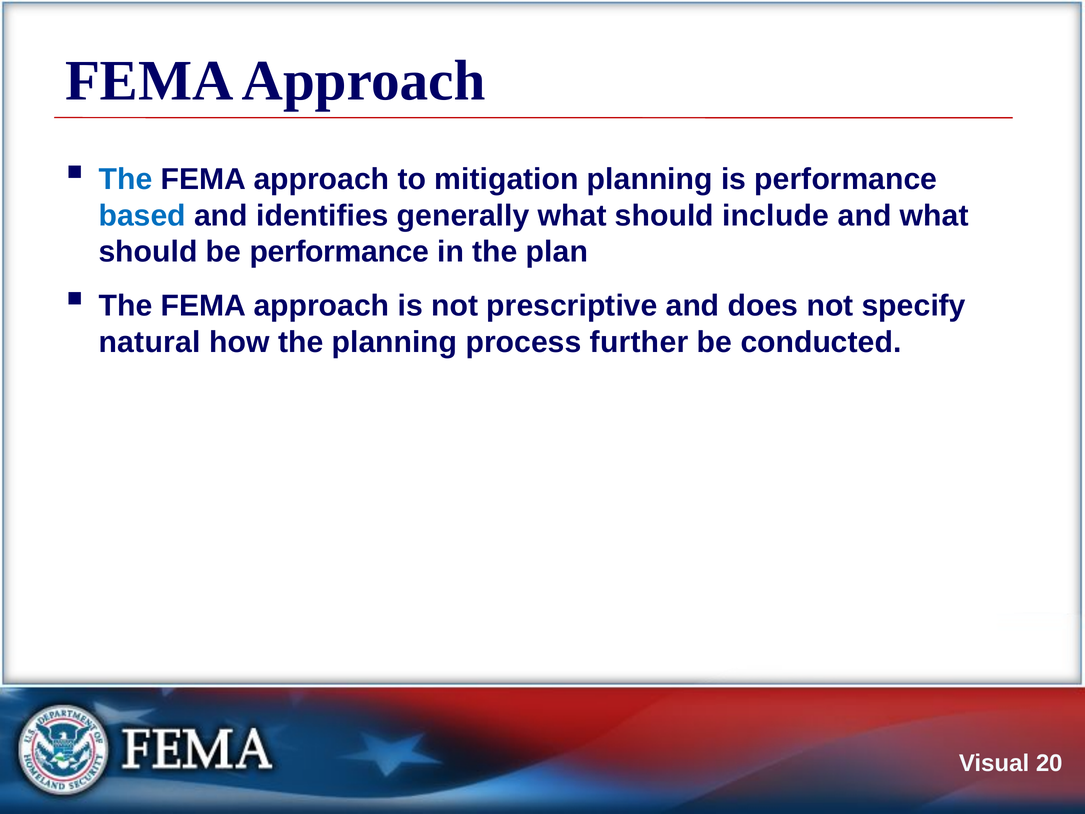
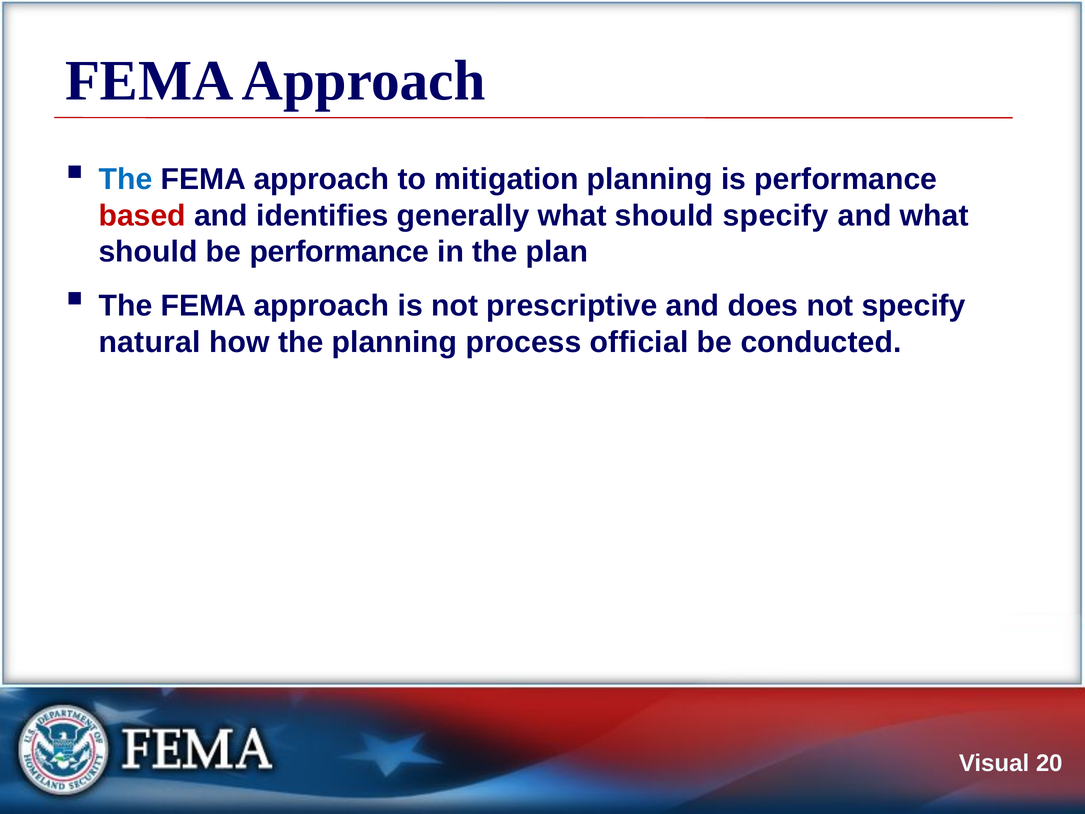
based colour: blue -> red (142, 216)
should include: include -> specify (776, 216)
further: further -> official (639, 342)
